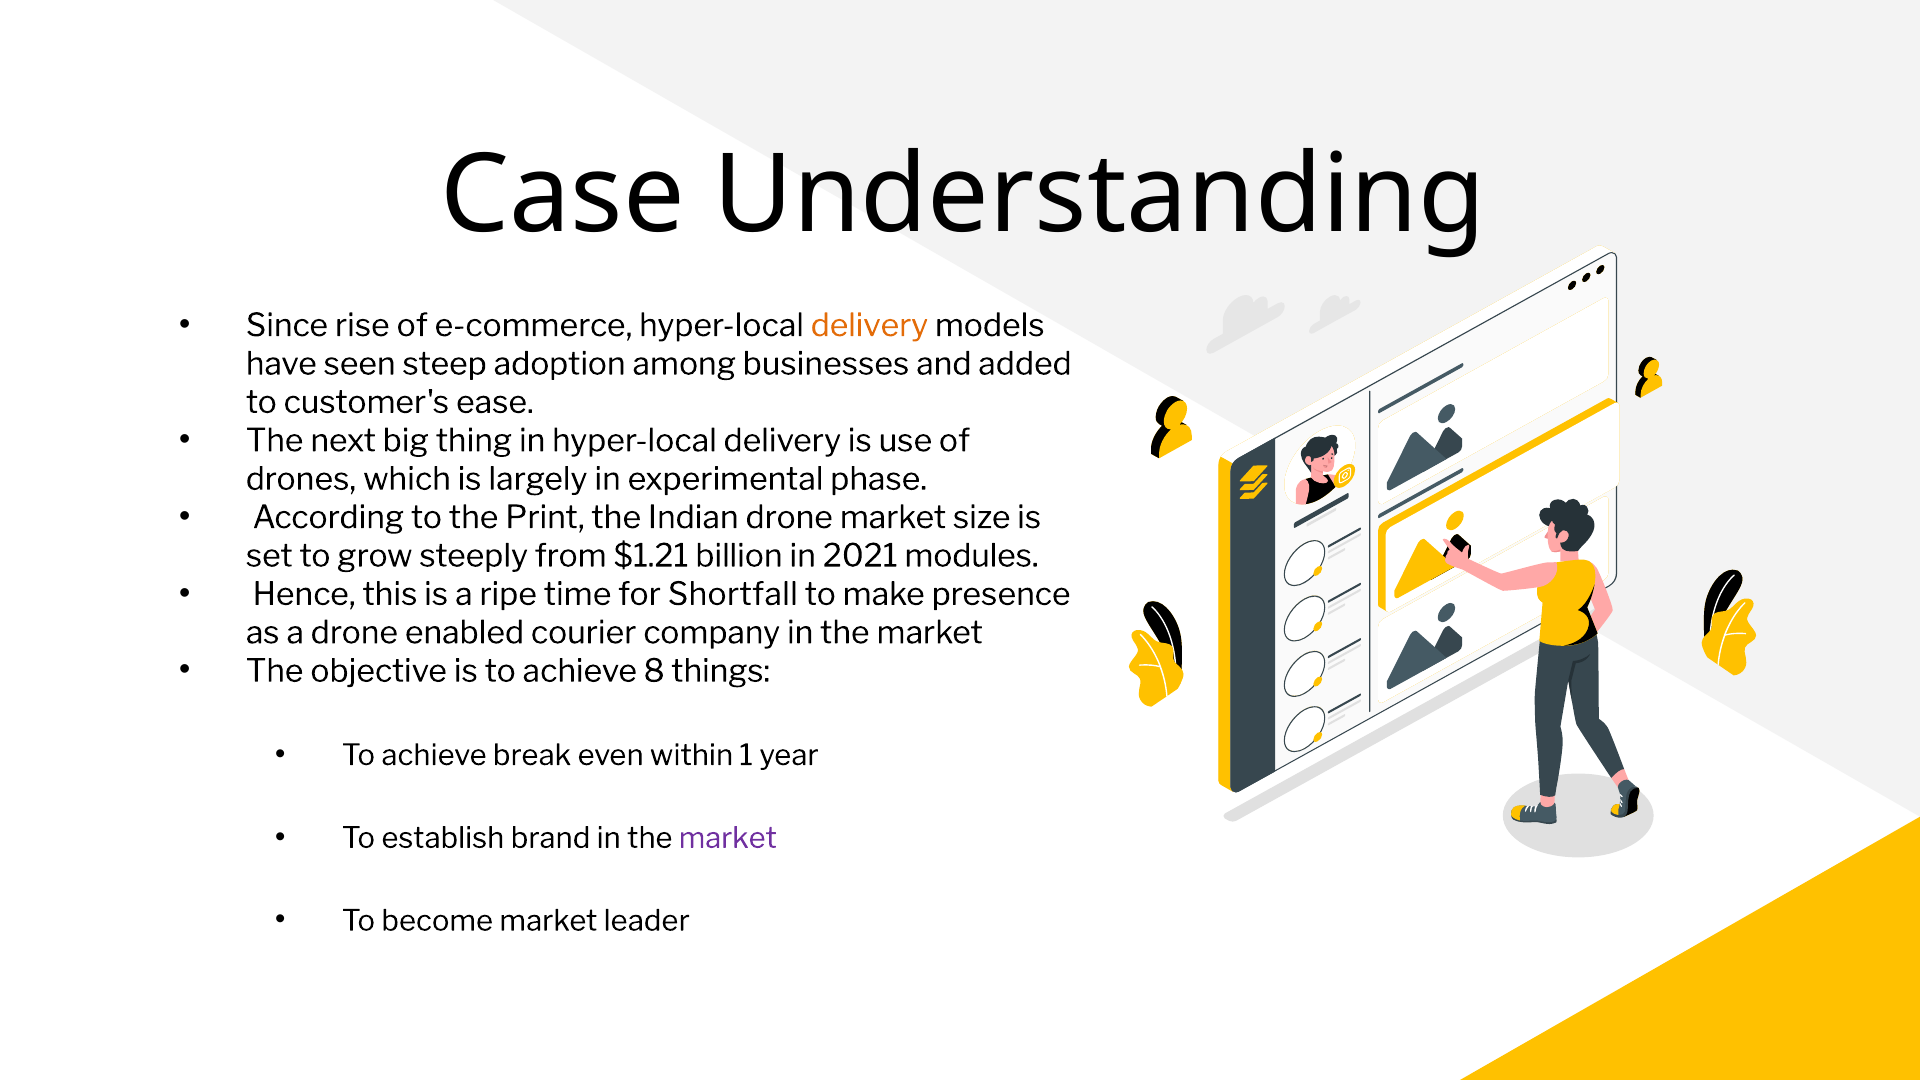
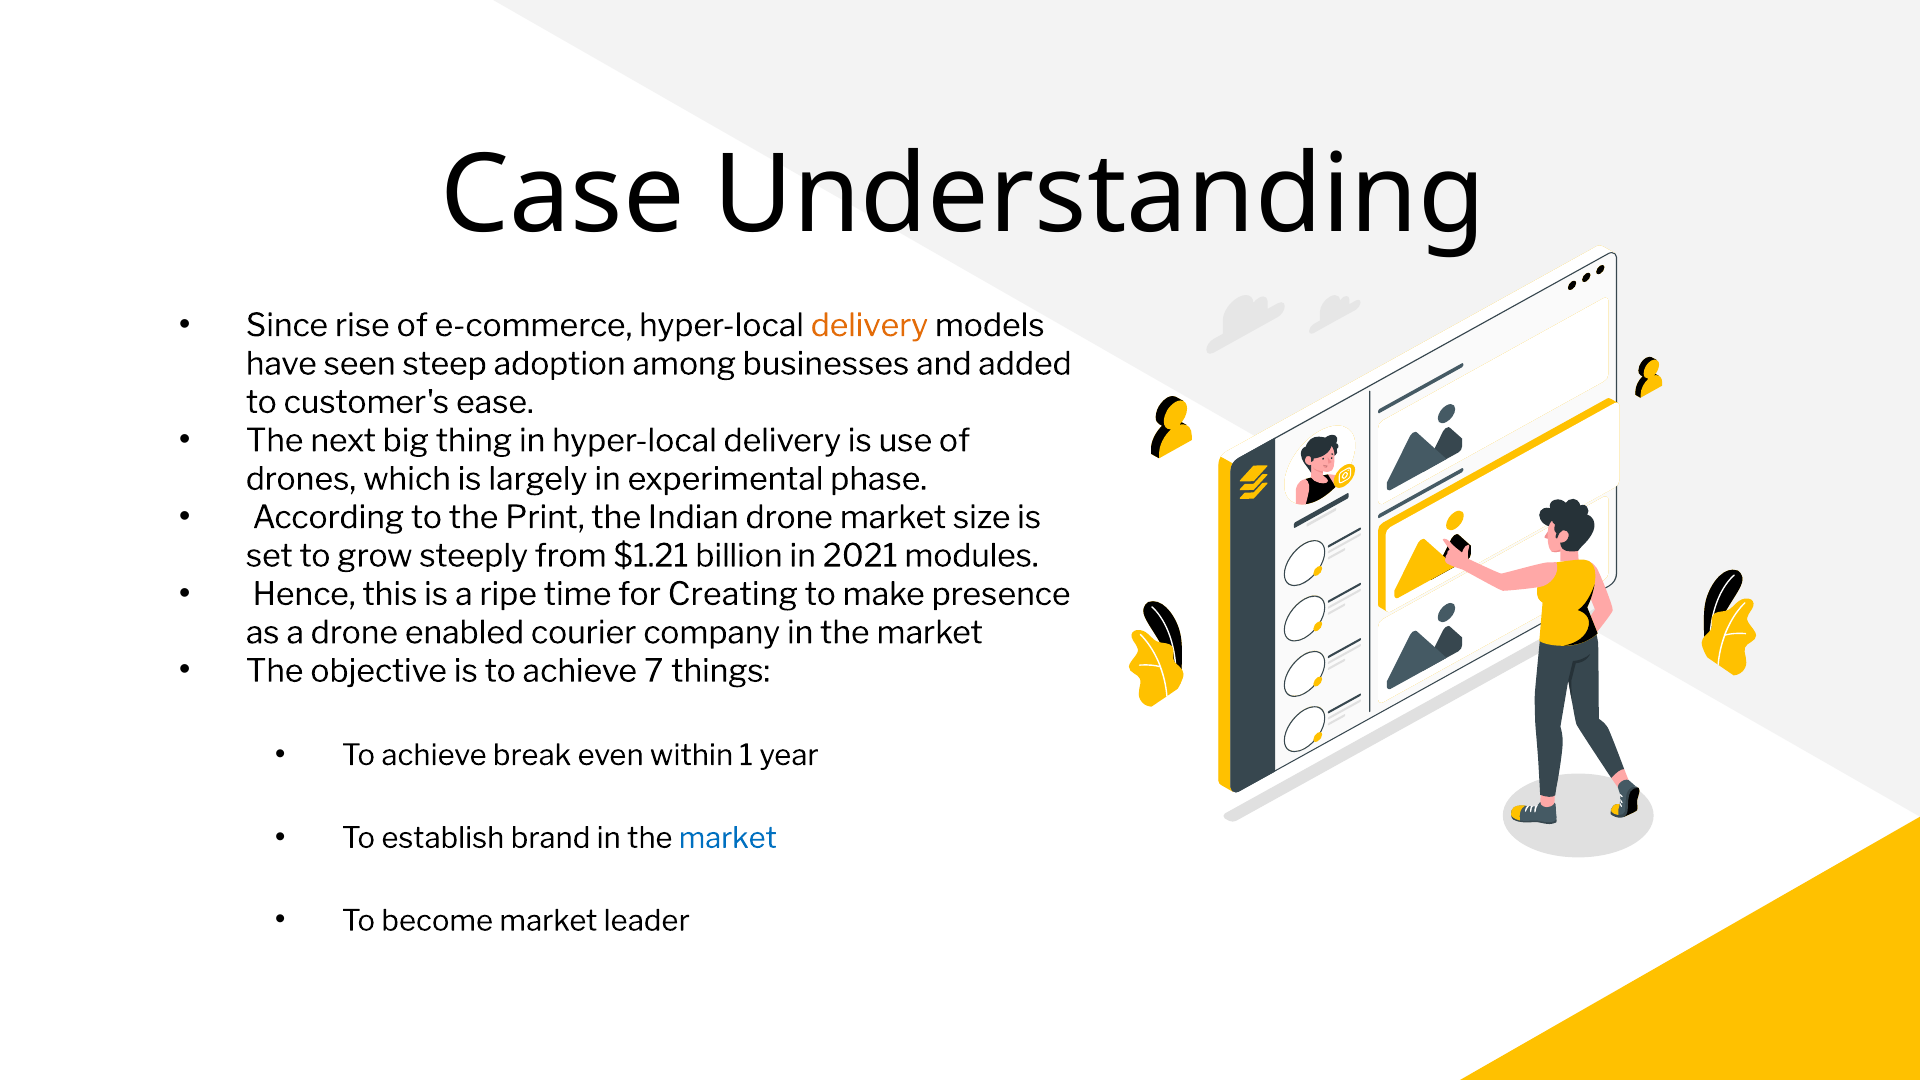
Shortfall: Shortfall -> Creating (733, 594)
8: 8 -> 7 (654, 671)
market colour: purple -> blue (728, 838)
